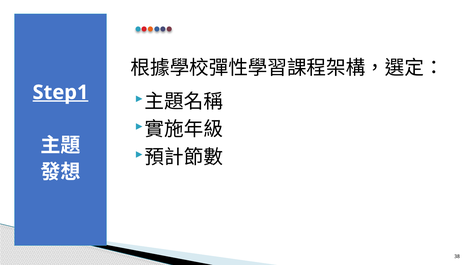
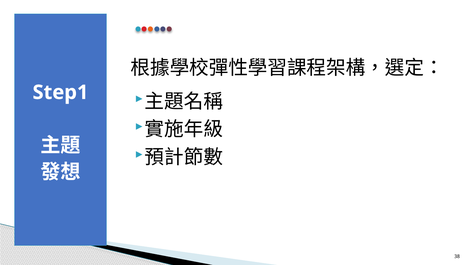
Step1 underline: present -> none (60, 92)
